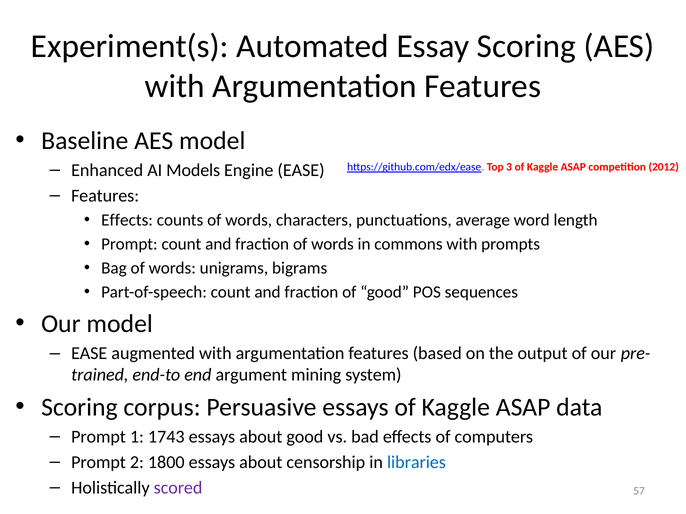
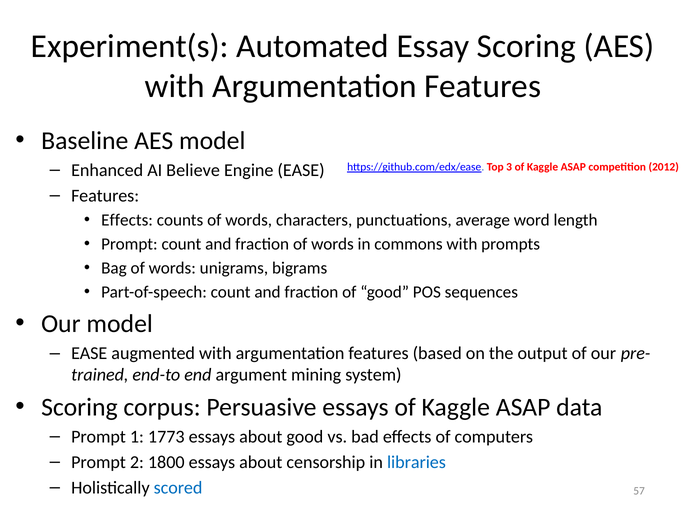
Models: Models -> Believe (193, 170)
1743: 1743 -> 1773 (166, 437)
scored colour: purple -> blue (178, 488)
